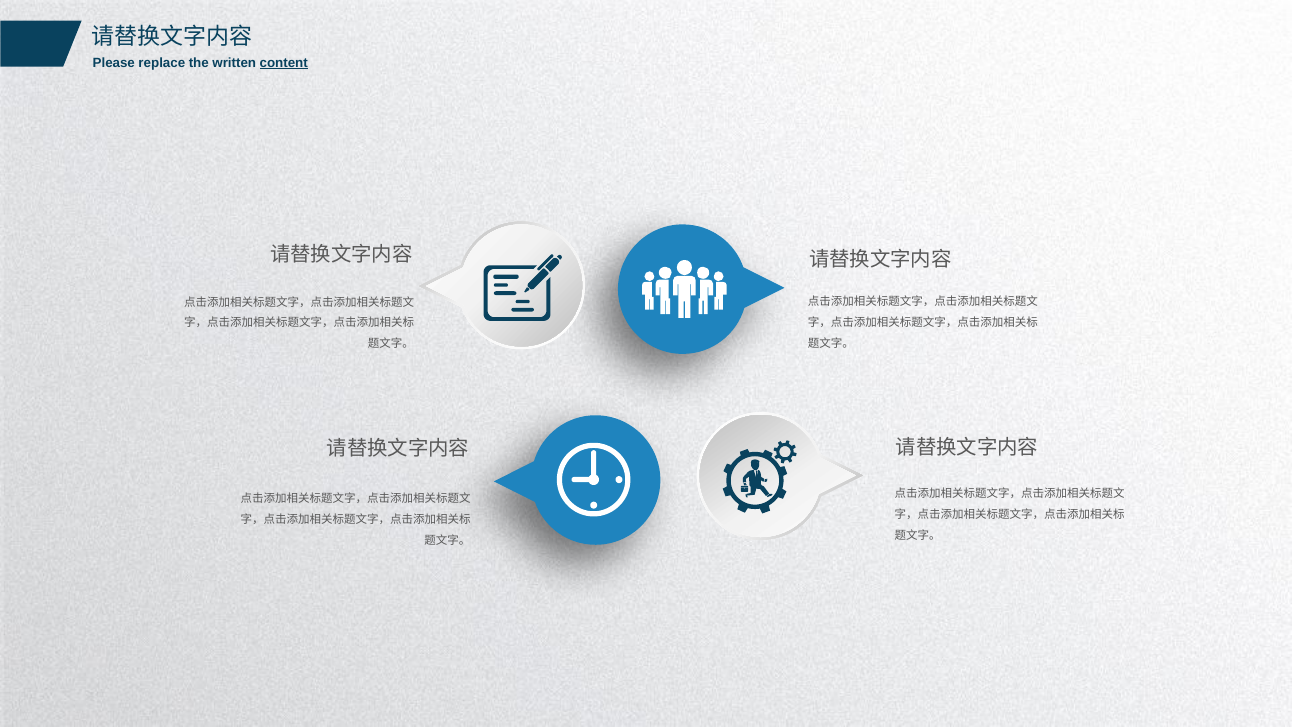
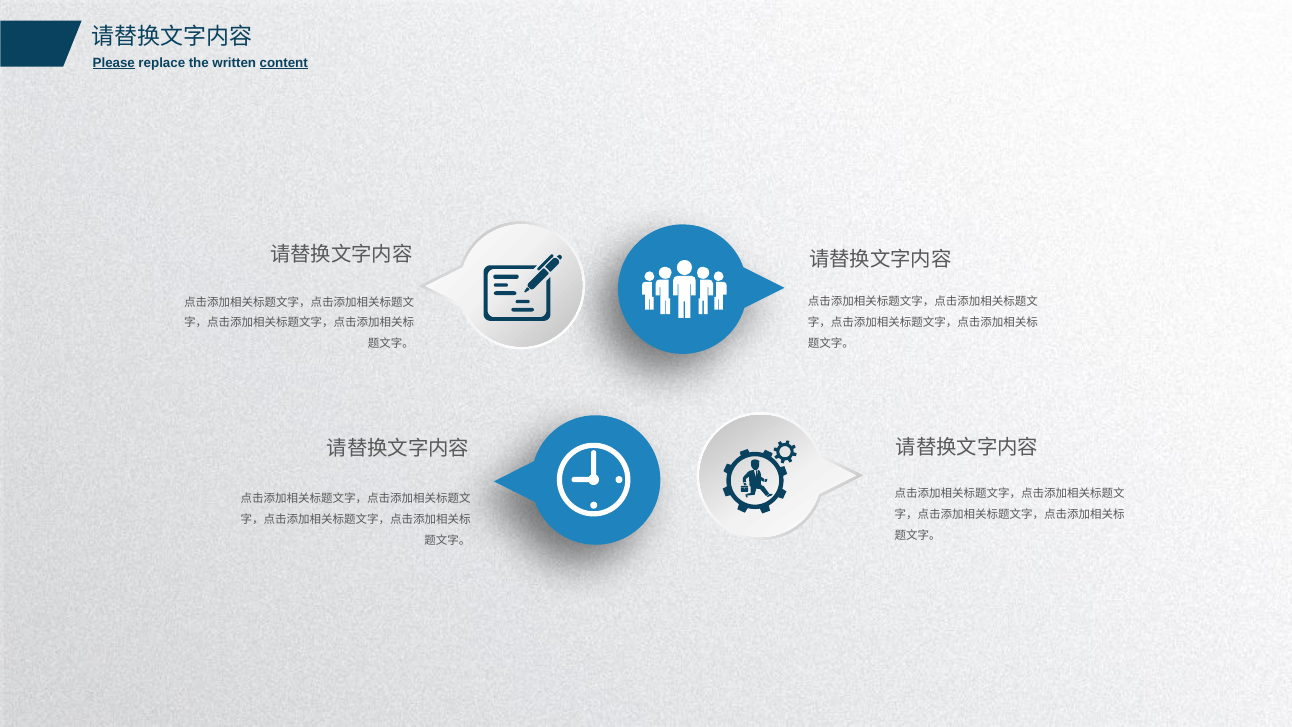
Please underline: none -> present (114, 63)
